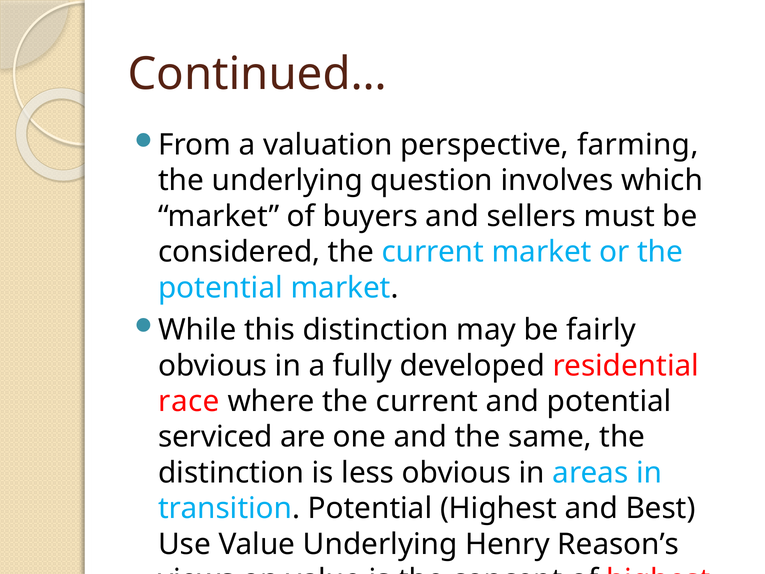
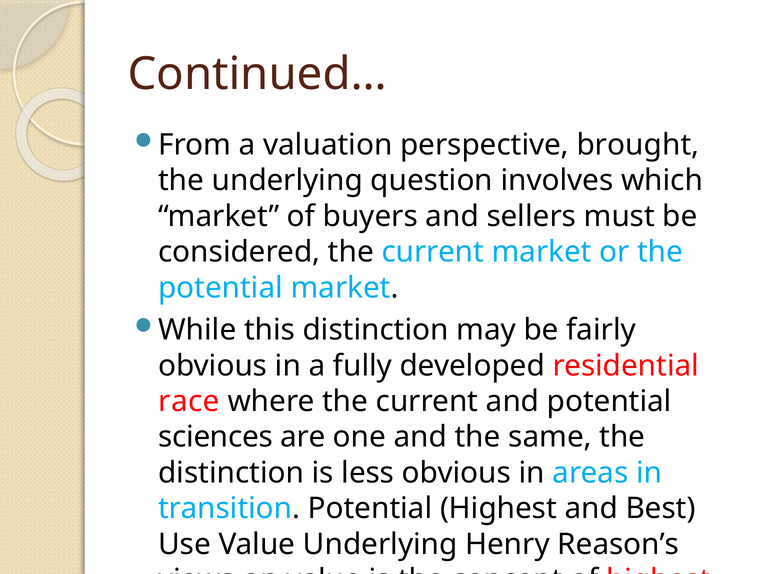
farming: farming -> brought (638, 145)
serviced: serviced -> sciences (215, 437)
